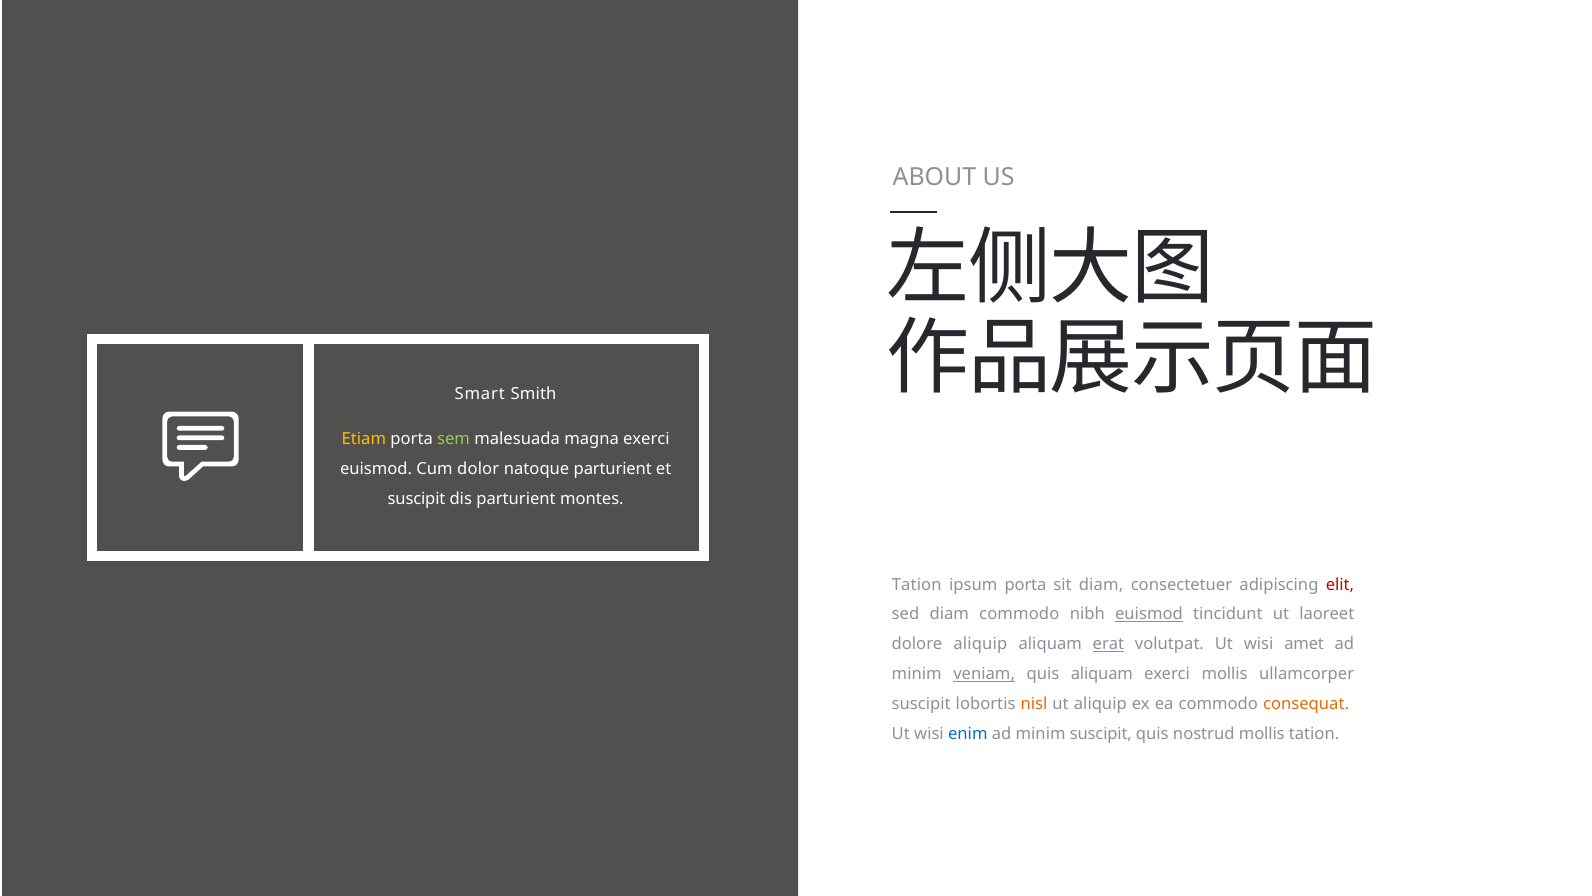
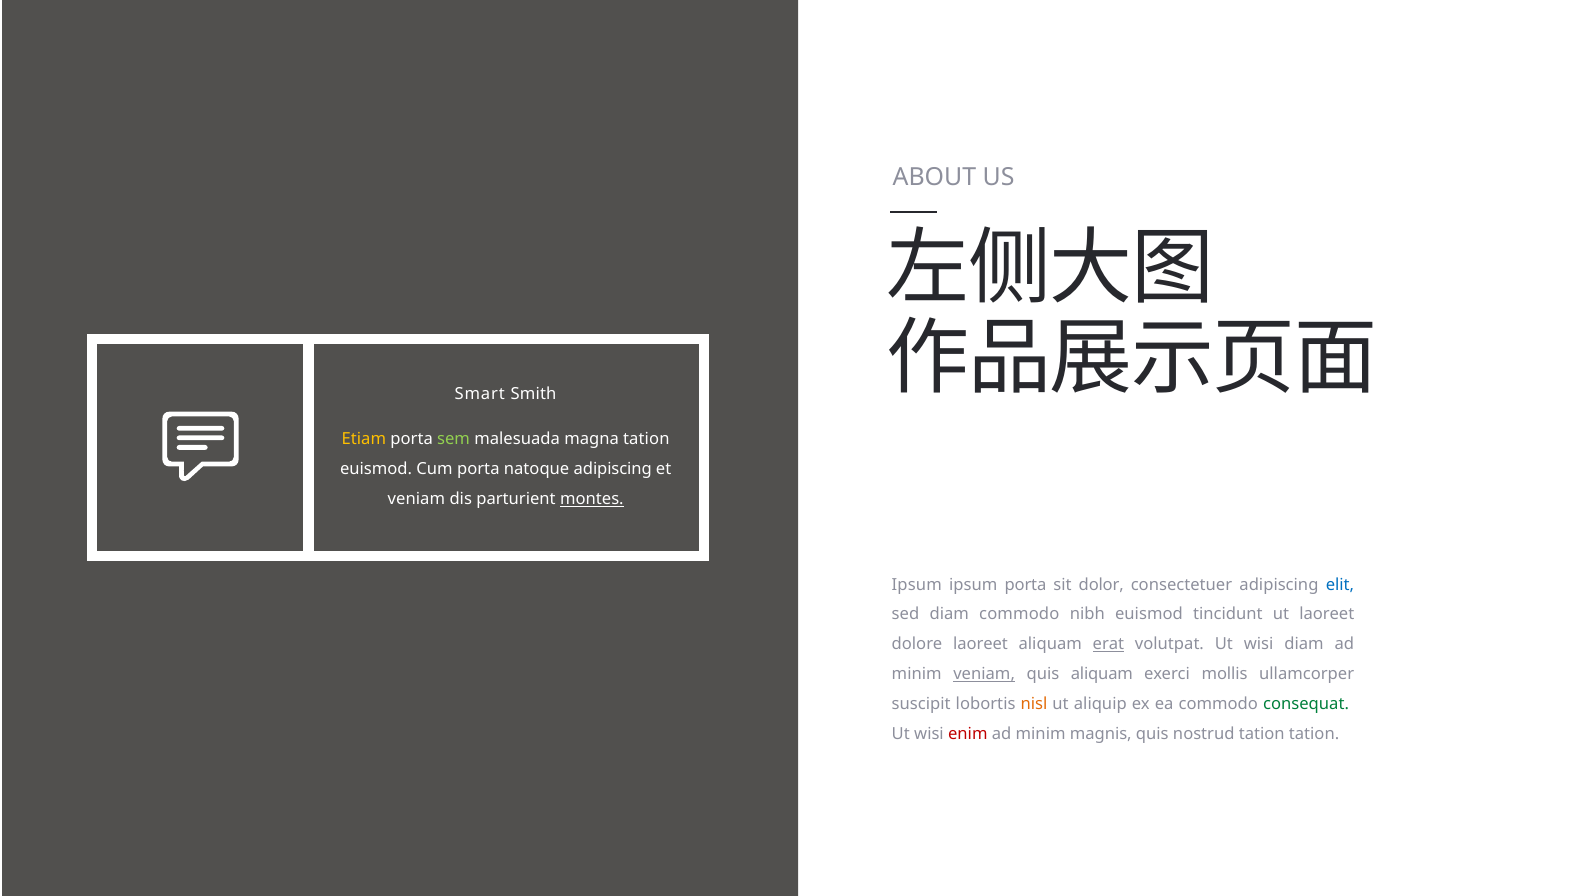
magna exerci: exerci -> tation (646, 439)
Cum dolor: dolor -> porta (478, 469)
natoque parturient: parturient -> adipiscing (613, 469)
suscipit: suscipit -> veniam (416, 499)
montes underline: none -> present (592, 499)
Tation: Tation -> Ipsum (917, 584)
sit diam: diam -> dolor (1101, 584)
elit colour: red -> blue (1340, 584)
euismod underline: present -> none (1149, 614)
dolore aliquip: aliquip -> laoreet (980, 644)
wisi amet: amet -> diam (1304, 644)
consequat colour: orange -> green (1306, 704)
enim colour: blue -> red (968, 734)
minim suscipit: suscipit -> magnis (1101, 734)
nostrud mollis: mollis -> tation (1262, 734)
